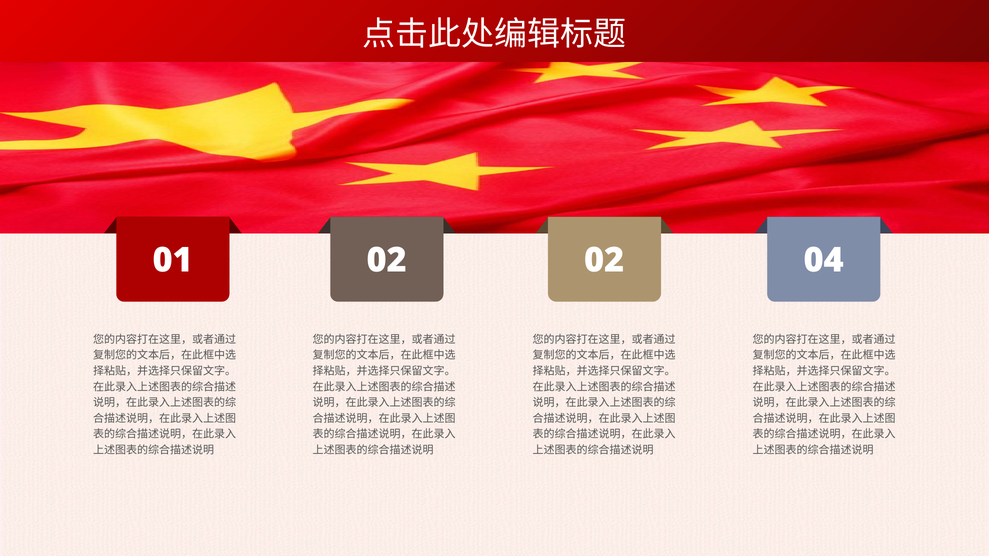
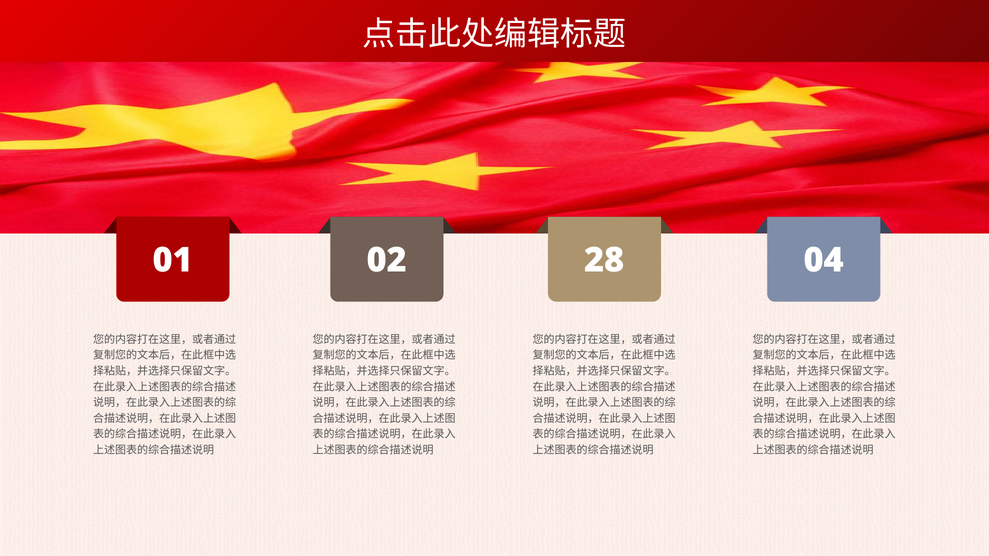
02 02: 02 -> 28 (604, 261)
